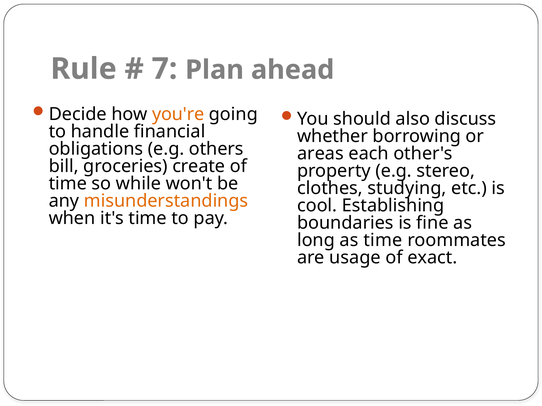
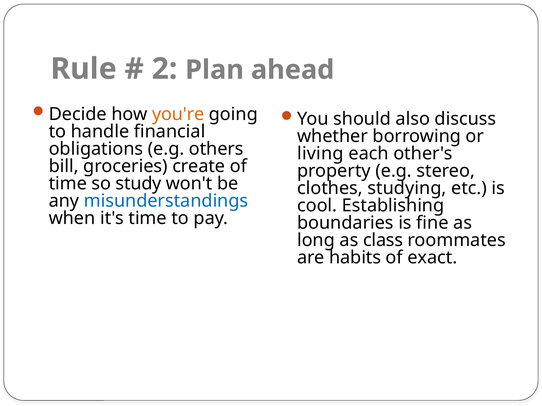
7: 7 -> 2 (165, 69)
areas: areas -> living (320, 154)
while: while -> study (139, 184)
misunderstandings colour: orange -> blue (166, 201)
as time: time -> class (383, 240)
usage: usage -> habits (355, 258)
